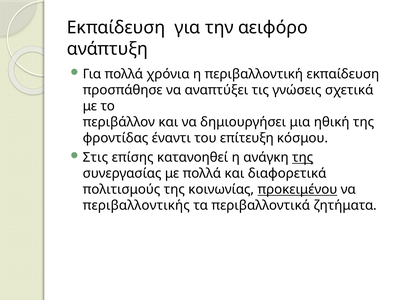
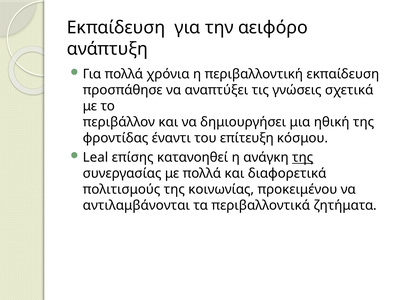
Στις: Στις -> Leal (95, 158)
προκειμένου underline: present -> none (297, 190)
περιβαλλοντικής: περιβαλλοντικής -> αντιλαμβάνονται (136, 206)
